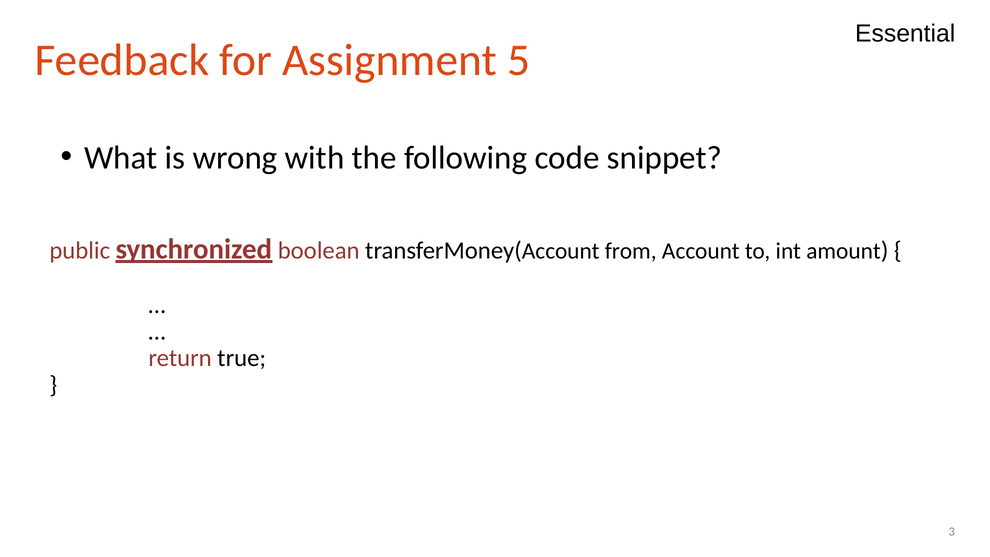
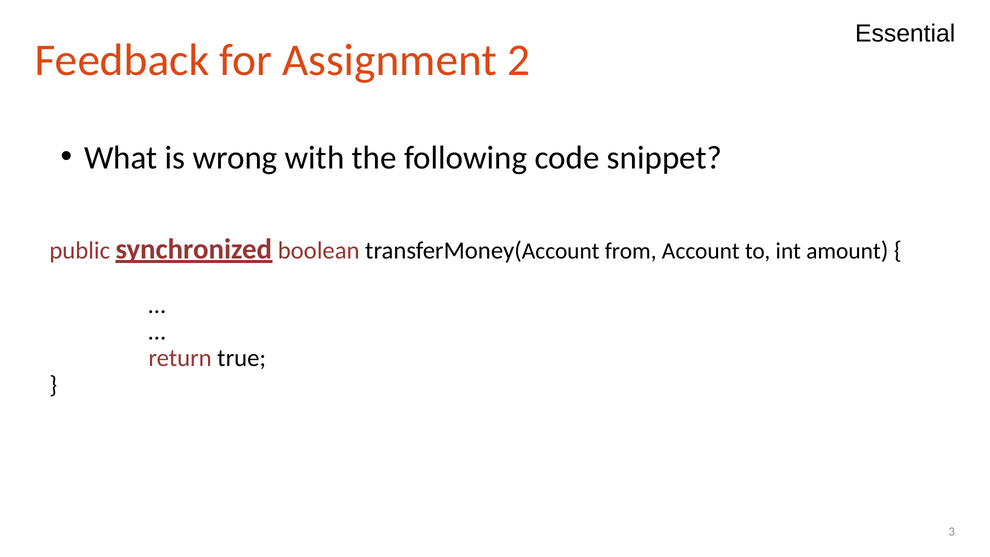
5: 5 -> 2 (519, 60)
